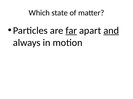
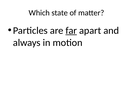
and underline: present -> none (111, 31)
